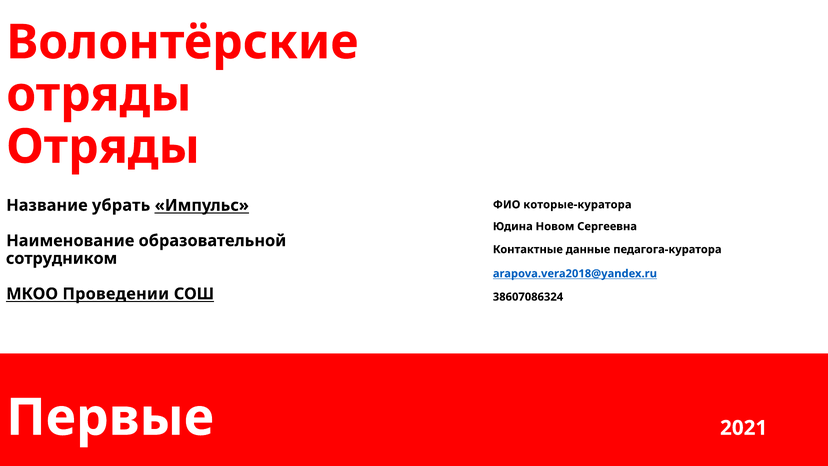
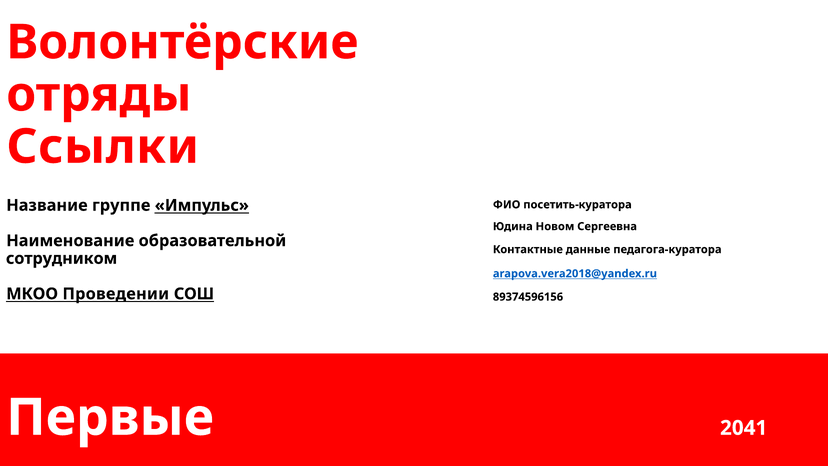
Отряды: Отряды -> Ссылки (103, 147)
убрать: убрать -> группе (121, 205)
которые-куратора: которые-куратора -> посетить-куратора (577, 205)
38607086324: 38607086324 -> 89374596156 (528, 297)
2021: 2021 -> 2041 (744, 428)
